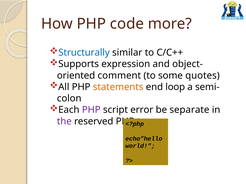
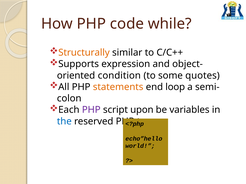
more: more -> while (170, 24)
Structurally colour: blue -> orange (84, 53)
comment: comment -> condition (119, 76)
error: error -> upon (142, 110)
separate: separate -> variables (189, 110)
the colour: purple -> blue (64, 122)
